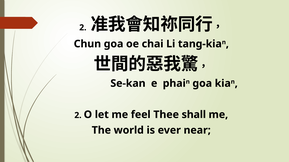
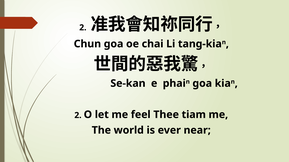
shall: shall -> tiam (194, 115)
